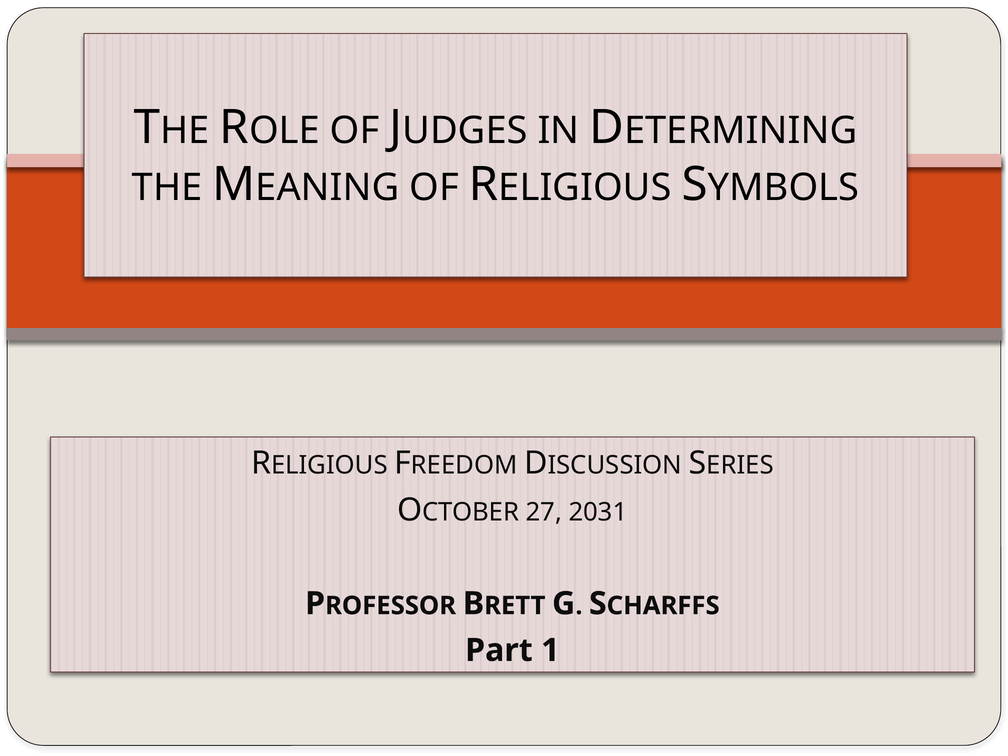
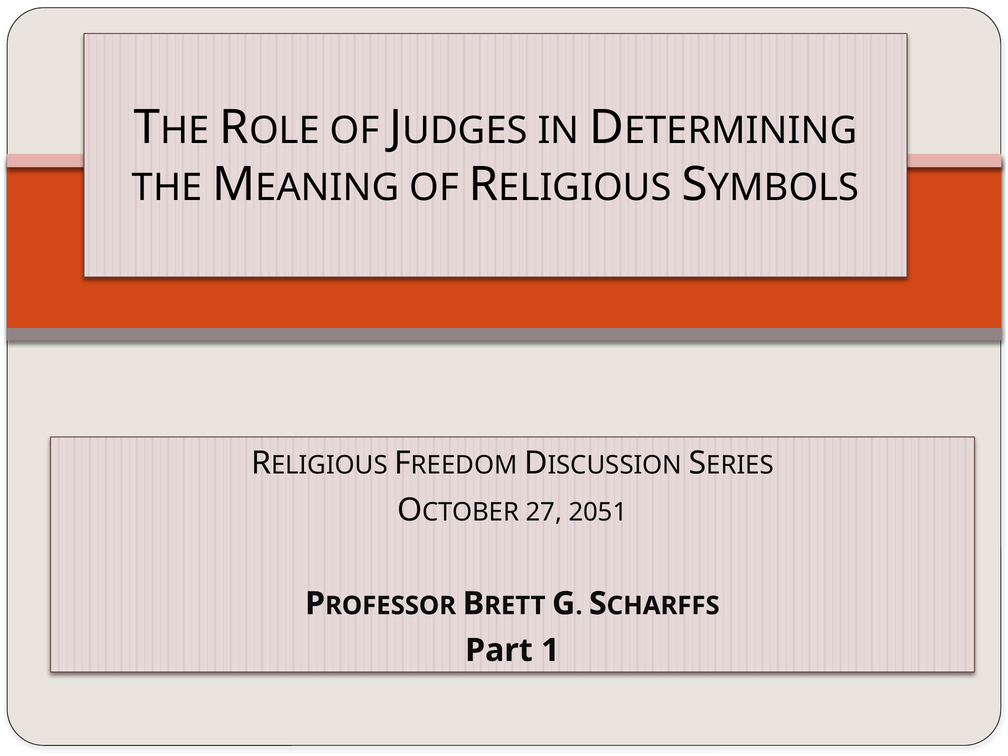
2031: 2031 -> 2051 (598, 512)
